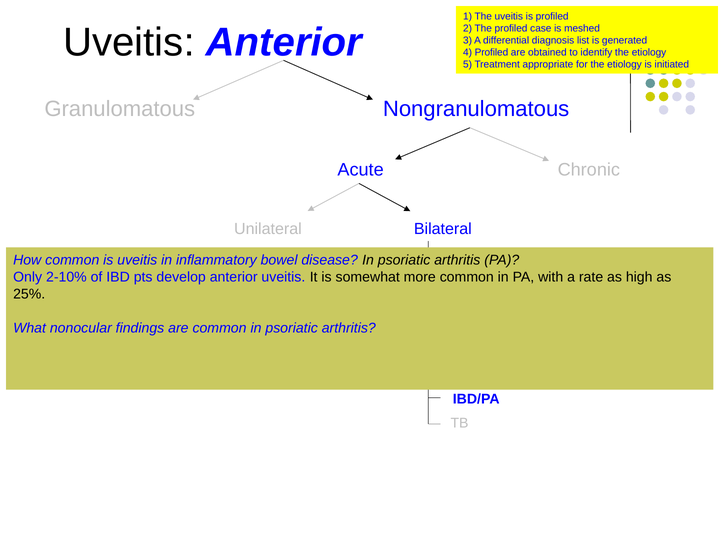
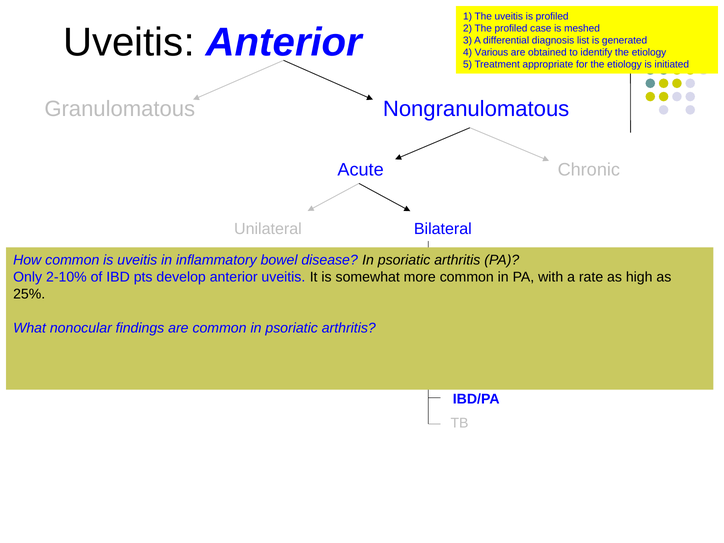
4 Profiled: Profiled -> Various (491, 53)
